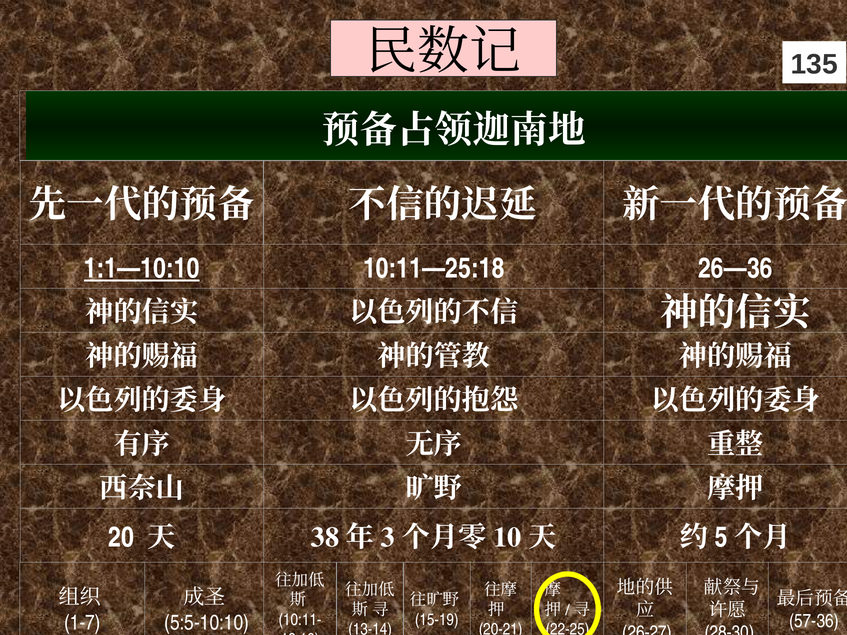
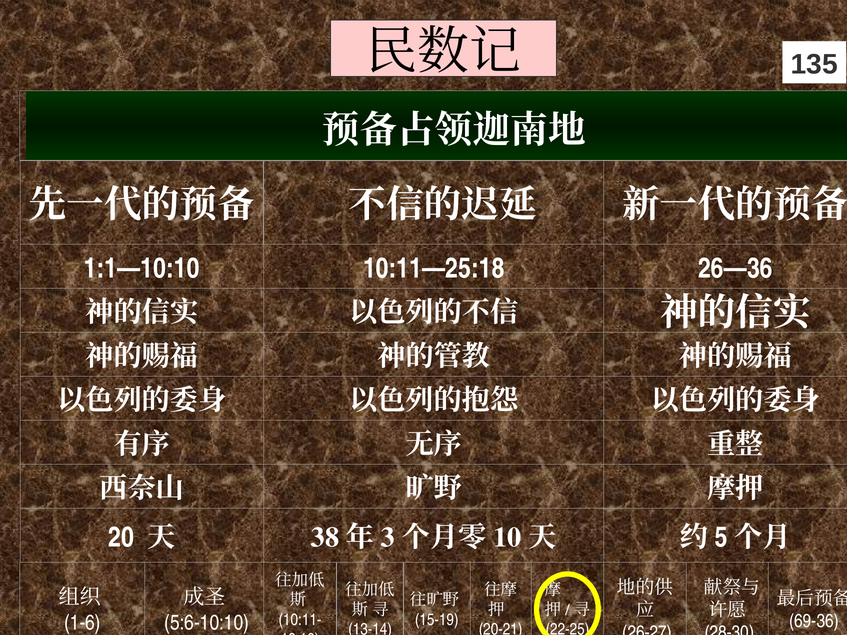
1:1—10:10 underline: present -> none (142, 268)
57-36: 57-36 -> 69-36 (814, 621)
1-7: 1-7 -> 1-6 (82, 623)
5:5-10:10: 5:5-10:10 -> 5:6-10:10 (207, 623)
